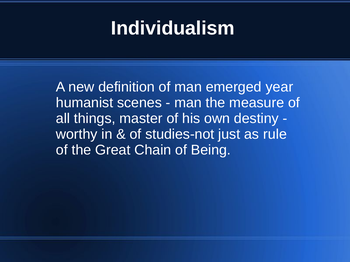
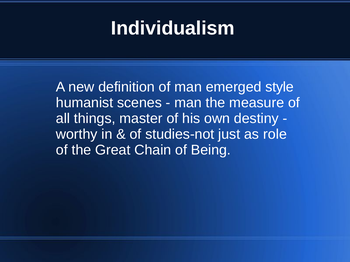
year: year -> style (280, 87)
rule: rule -> role (275, 134)
